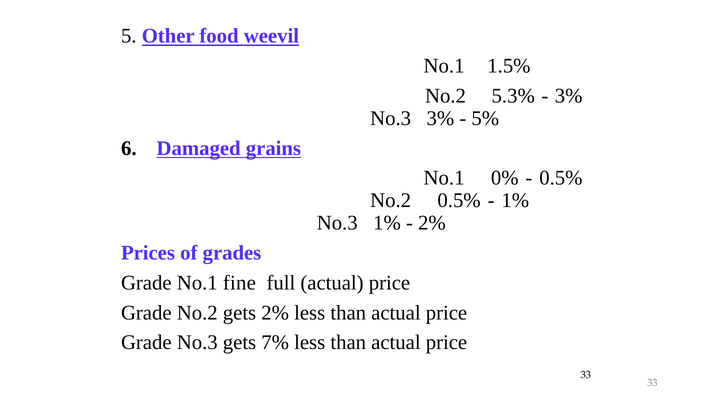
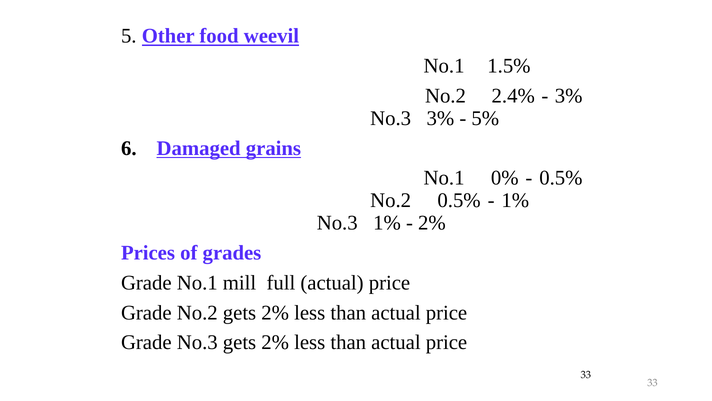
5.3%: 5.3% -> 2.4% (513, 96)
fine: fine -> mill (240, 282)
No.3 gets 7%: 7% -> 2% (275, 342)
